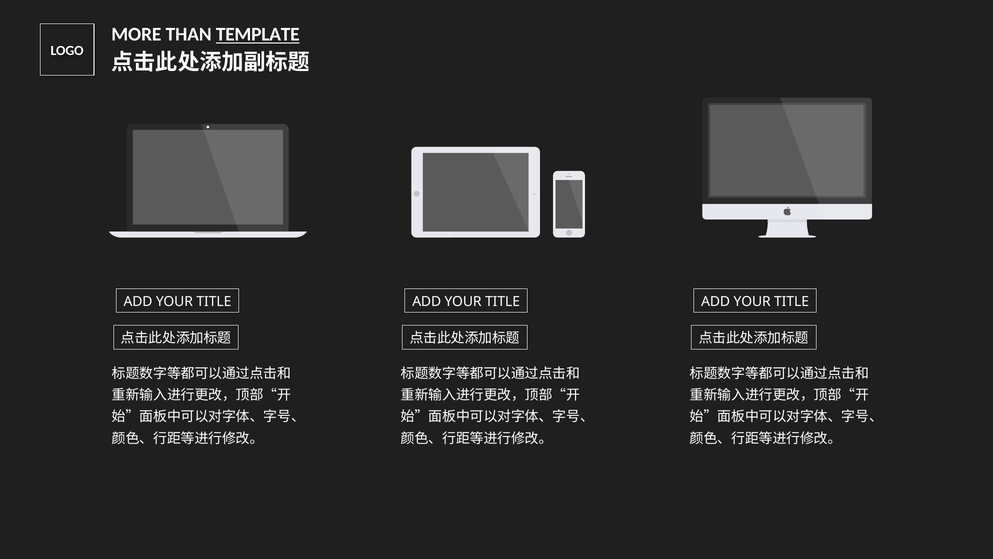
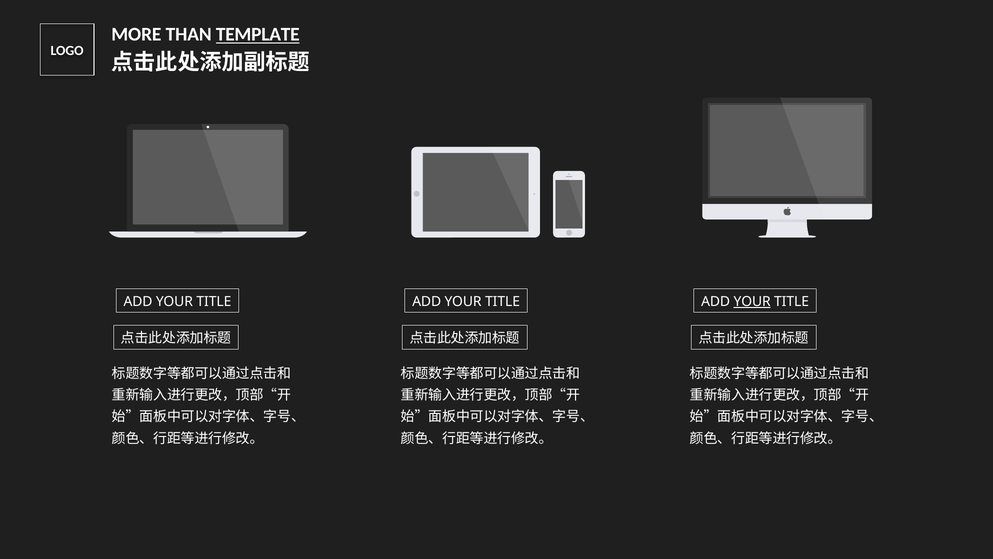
YOUR underline: none -> present (752, 301)
